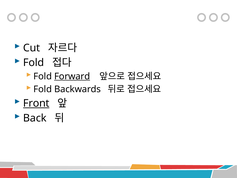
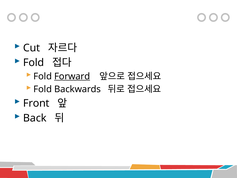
Front underline: present -> none (36, 103)
